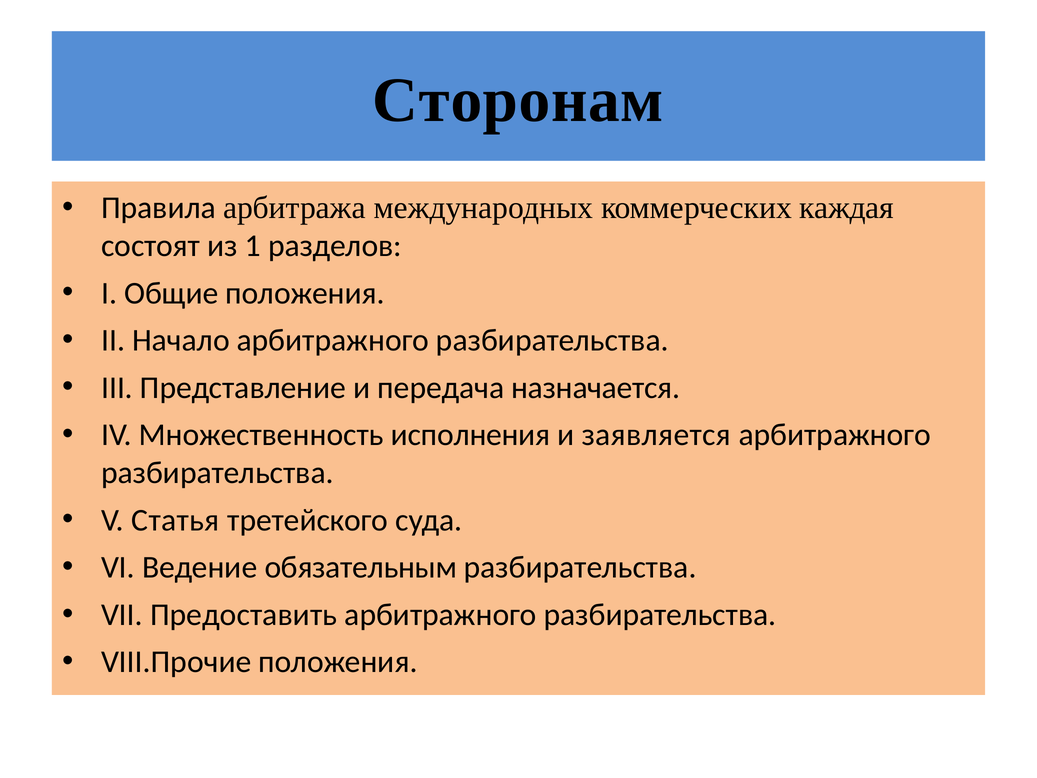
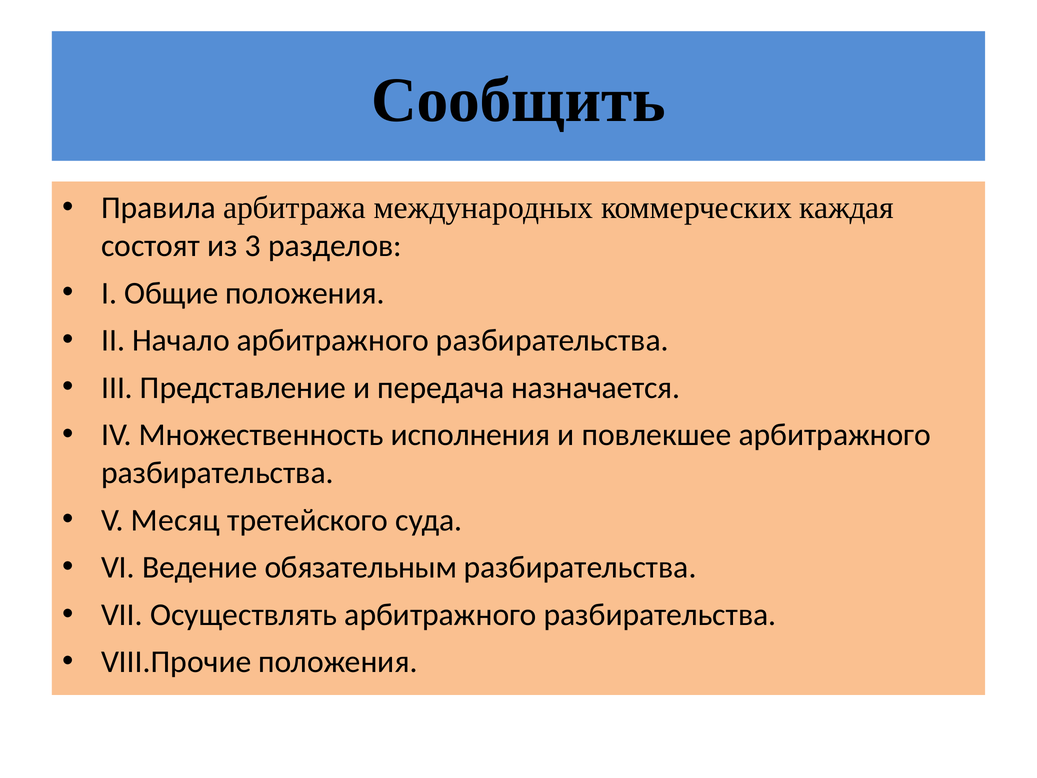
Сторонам: Сторонам -> Сообщить (518, 100)
1: 1 -> 3 (253, 246)
заявляется: заявляется -> повлекшее (656, 435)
Статья: Статья -> Месяц (175, 520)
Предоставить: Предоставить -> Осуществлять (244, 615)
